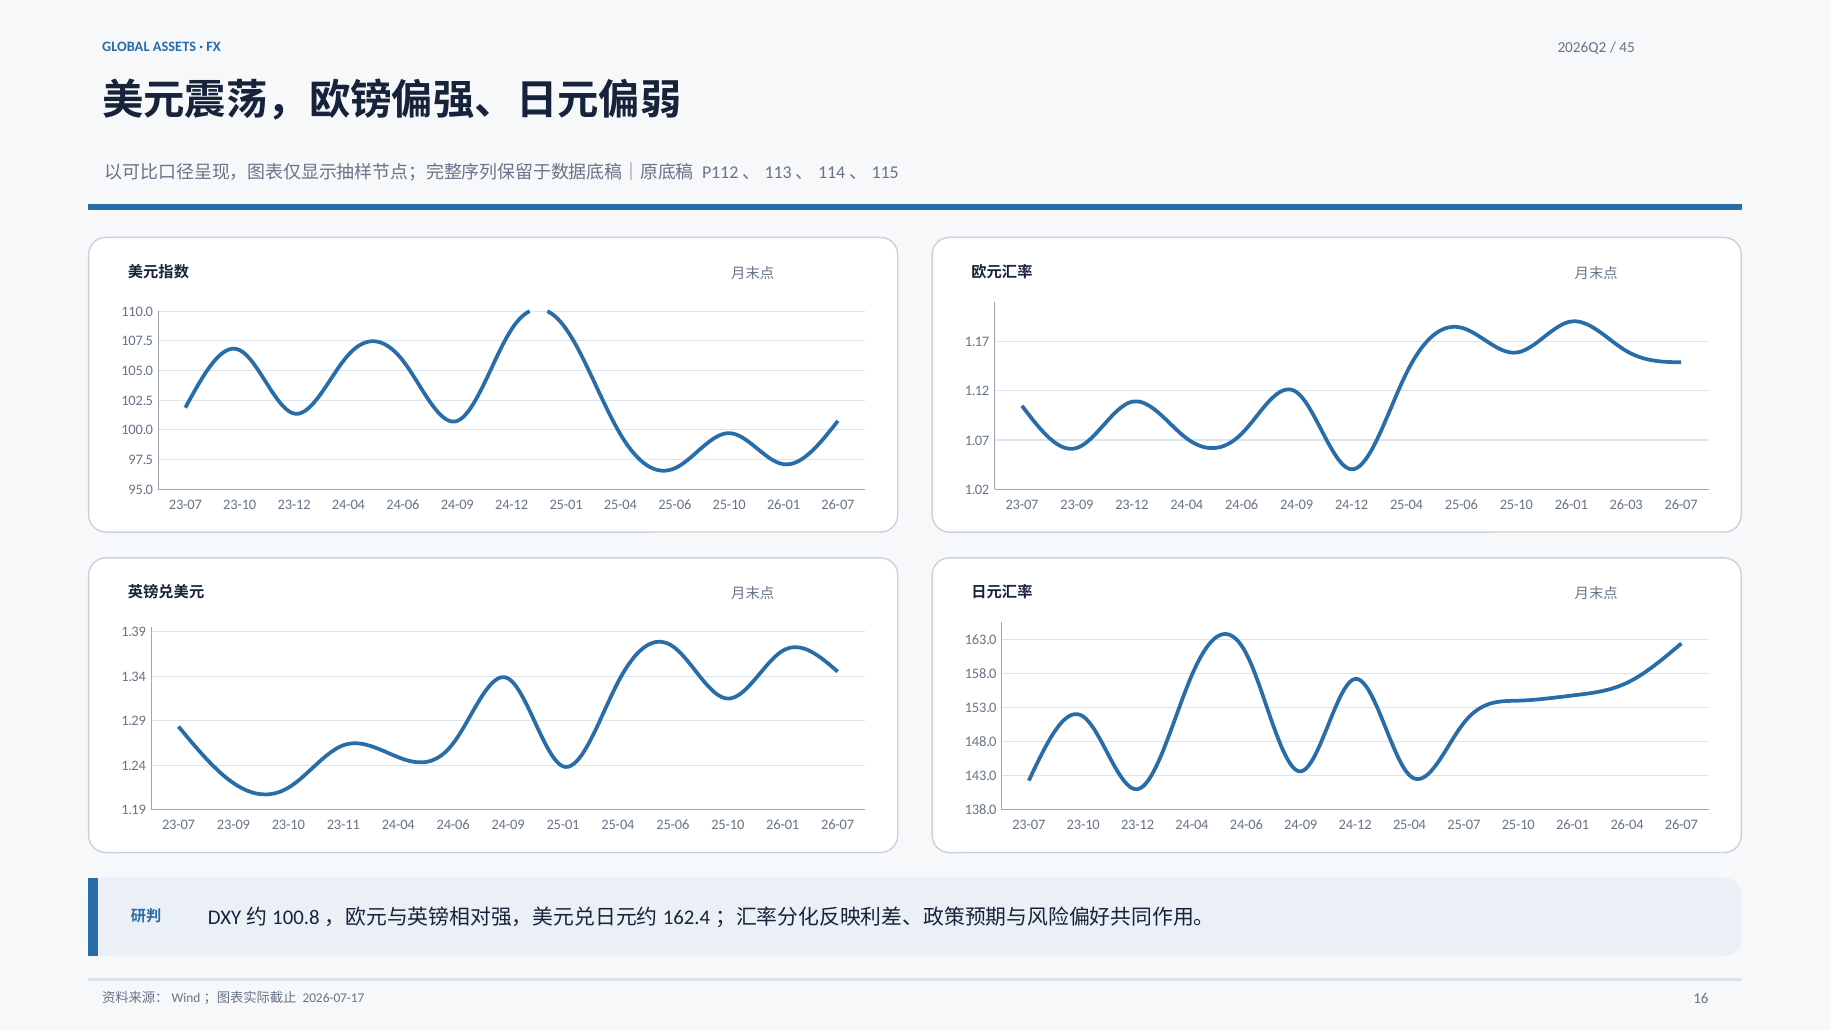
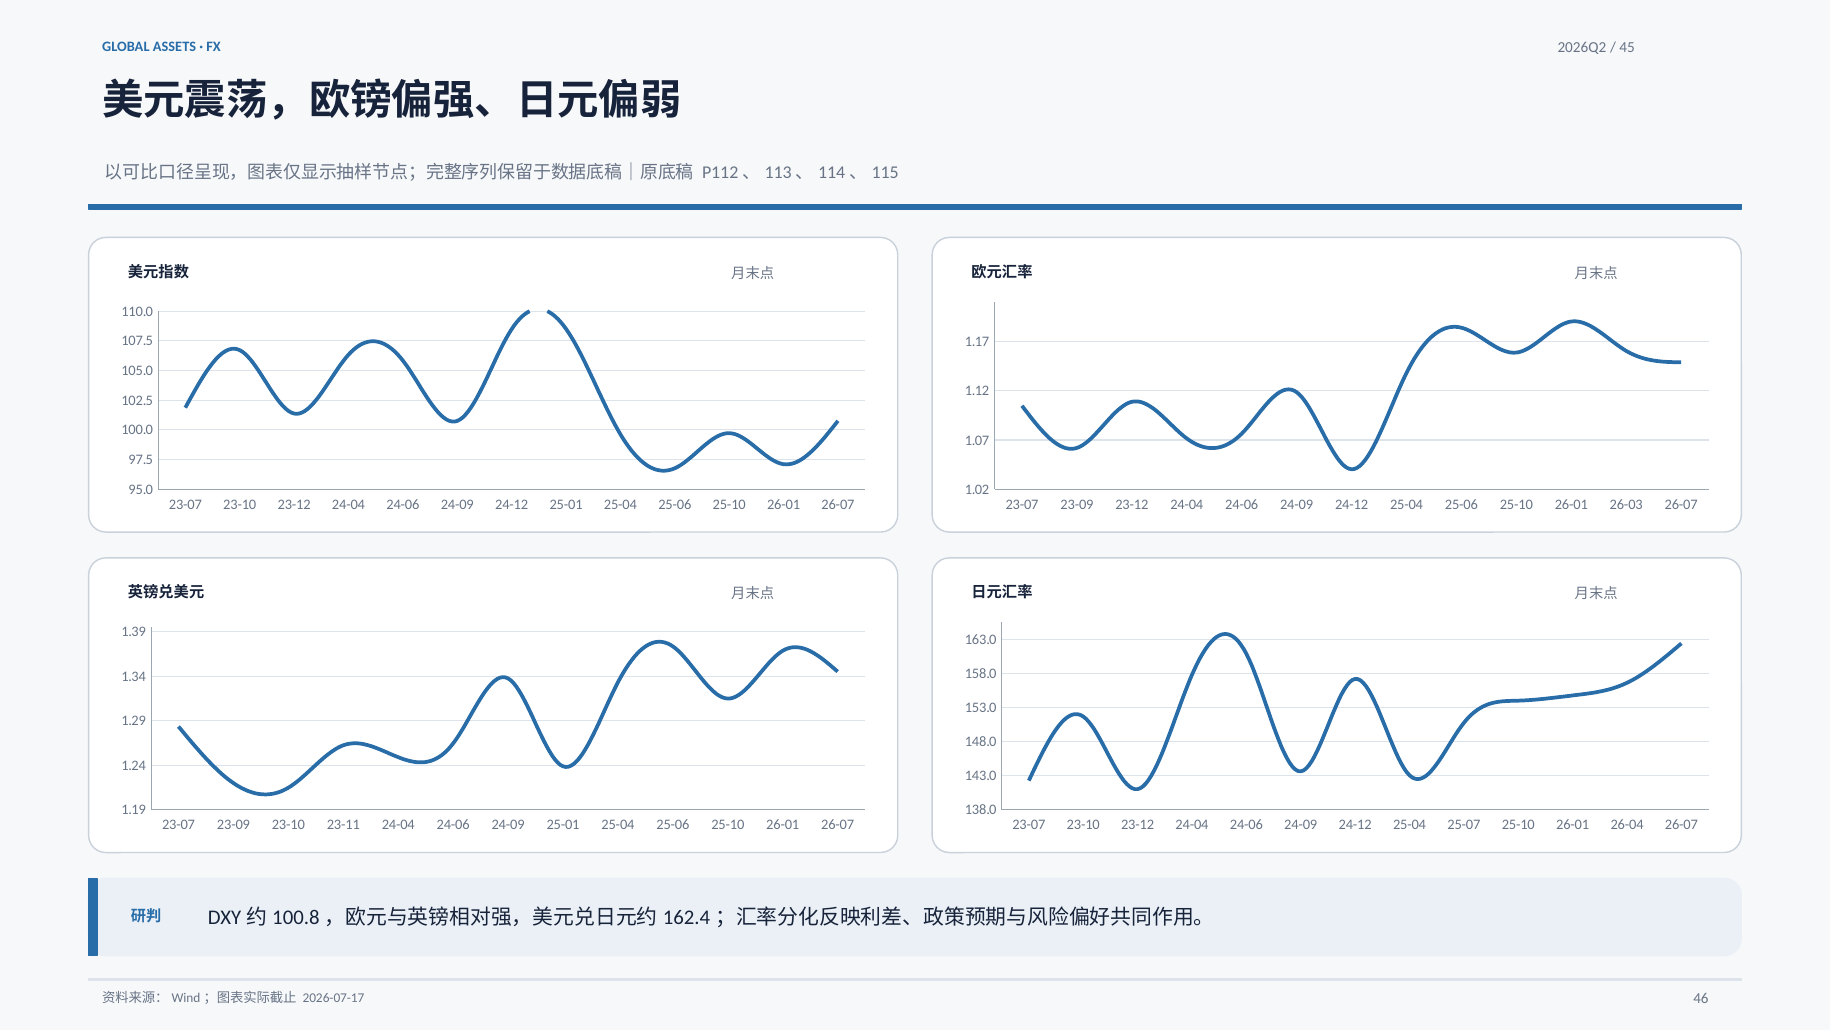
16: 16 -> 46 (1701, 998)
